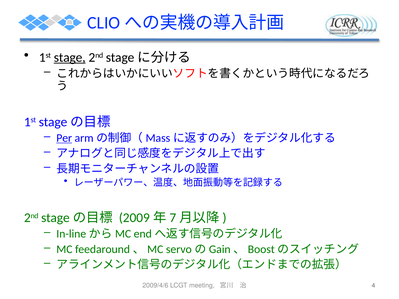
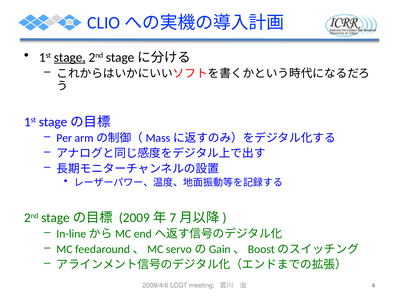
Per underline: present -> none (64, 138)
